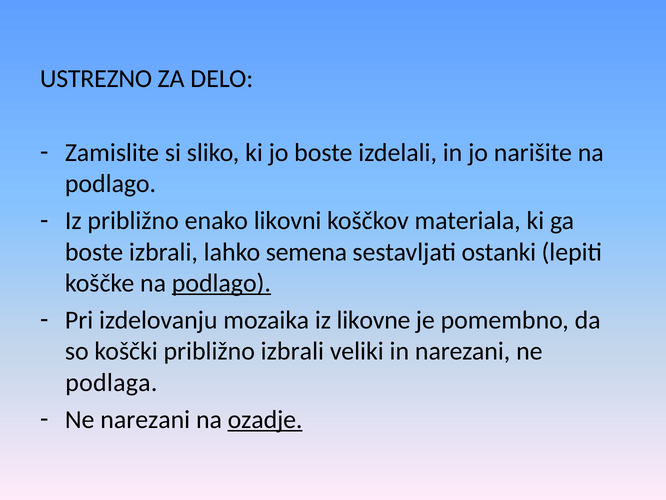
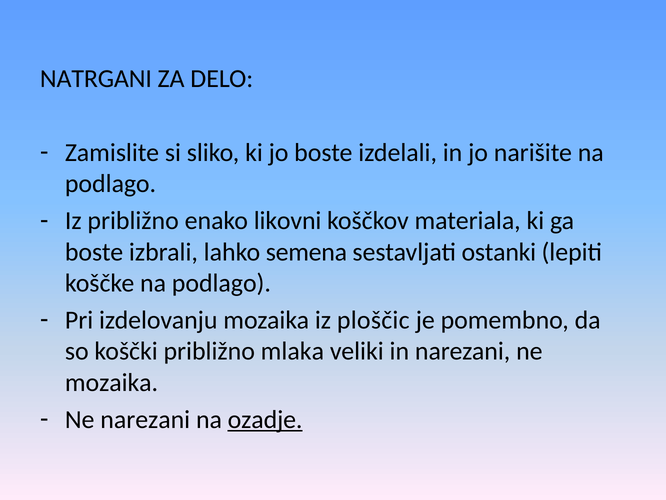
USTREZNO: USTREZNO -> NATRGANI (96, 79)
podlago underline: present -> none (221, 283)
likovne: likovne -> ploščic (373, 320)
približno izbrali: izbrali -> mlaka (292, 351)
podlaga: podlaga -> mozaika (112, 382)
